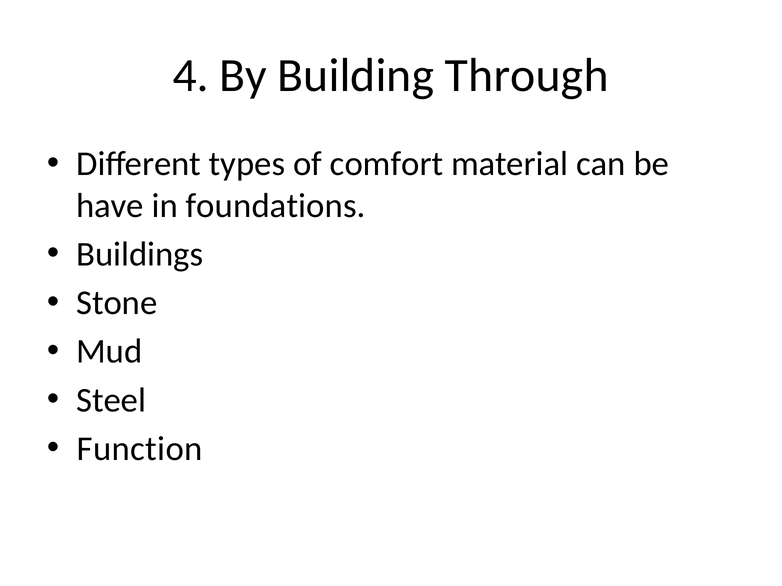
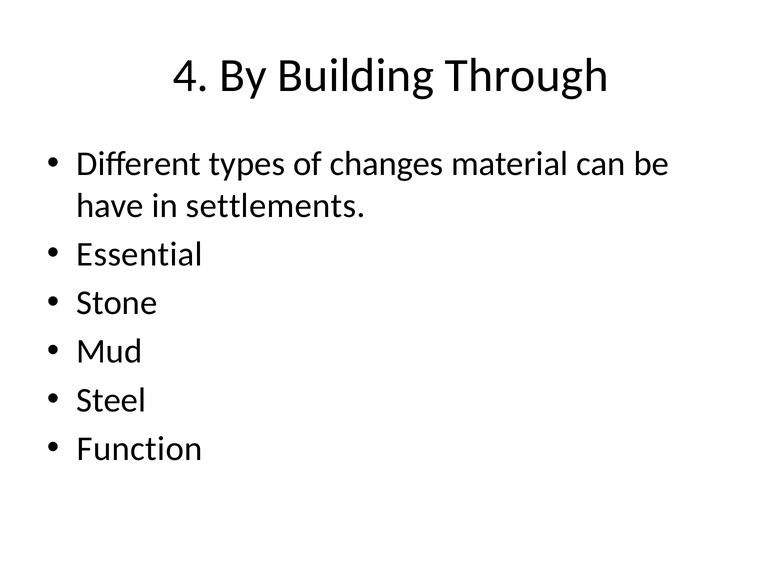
comfort: comfort -> changes (387, 164)
foundations: foundations -> settlements (276, 206)
Buildings: Buildings -> Essential (140, 254)
